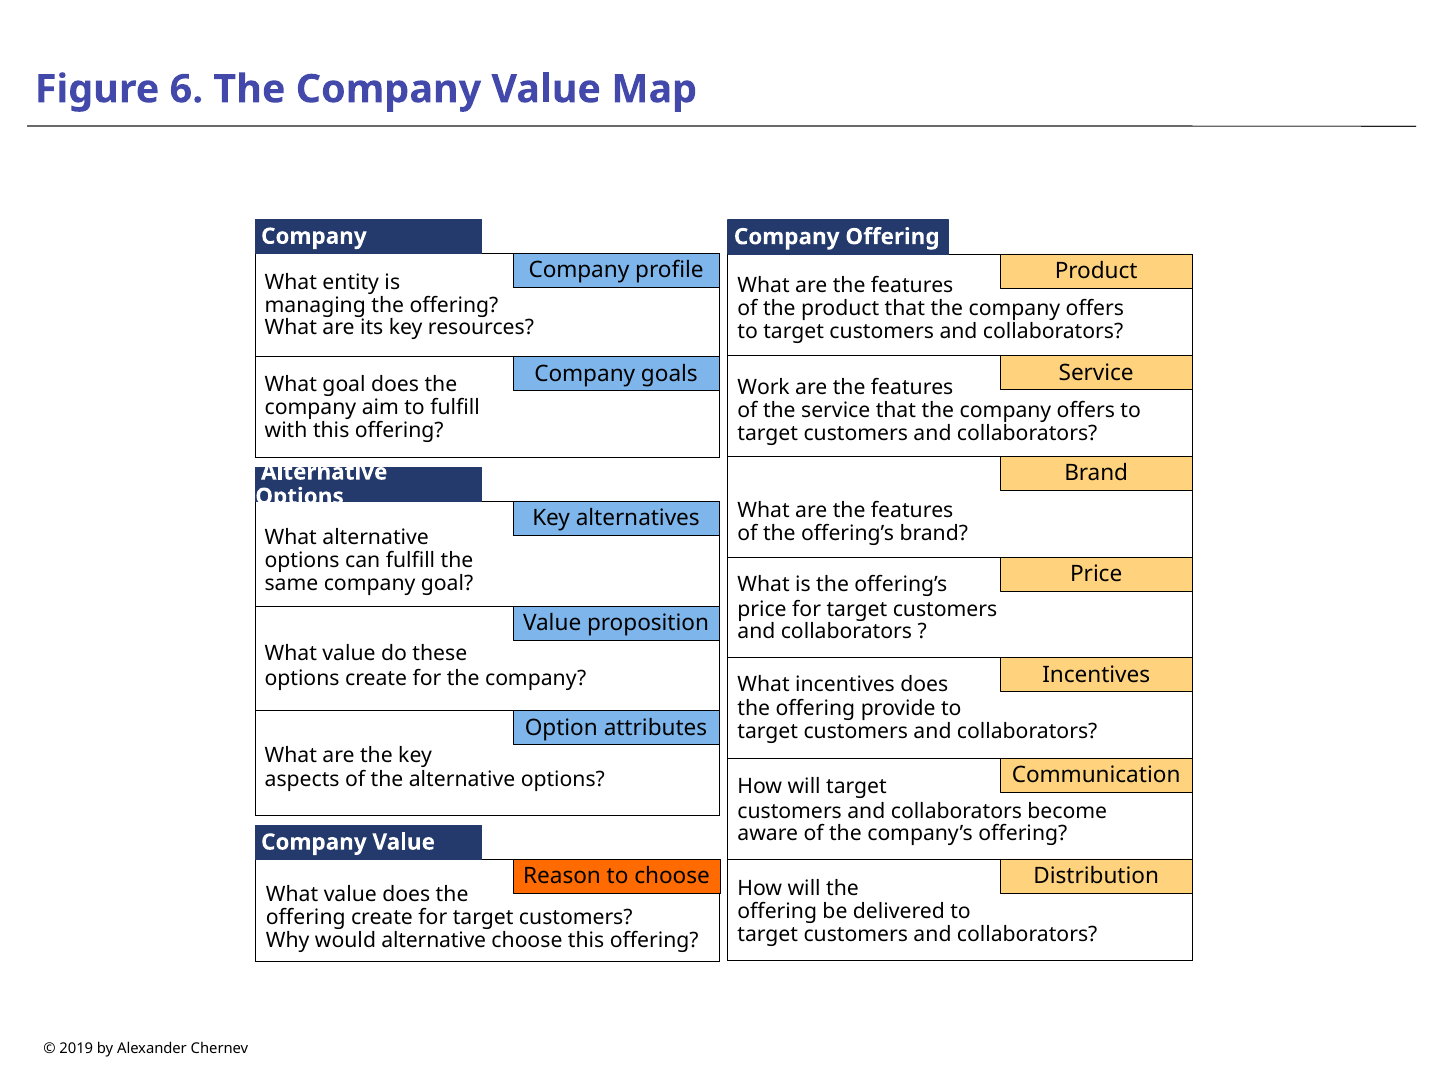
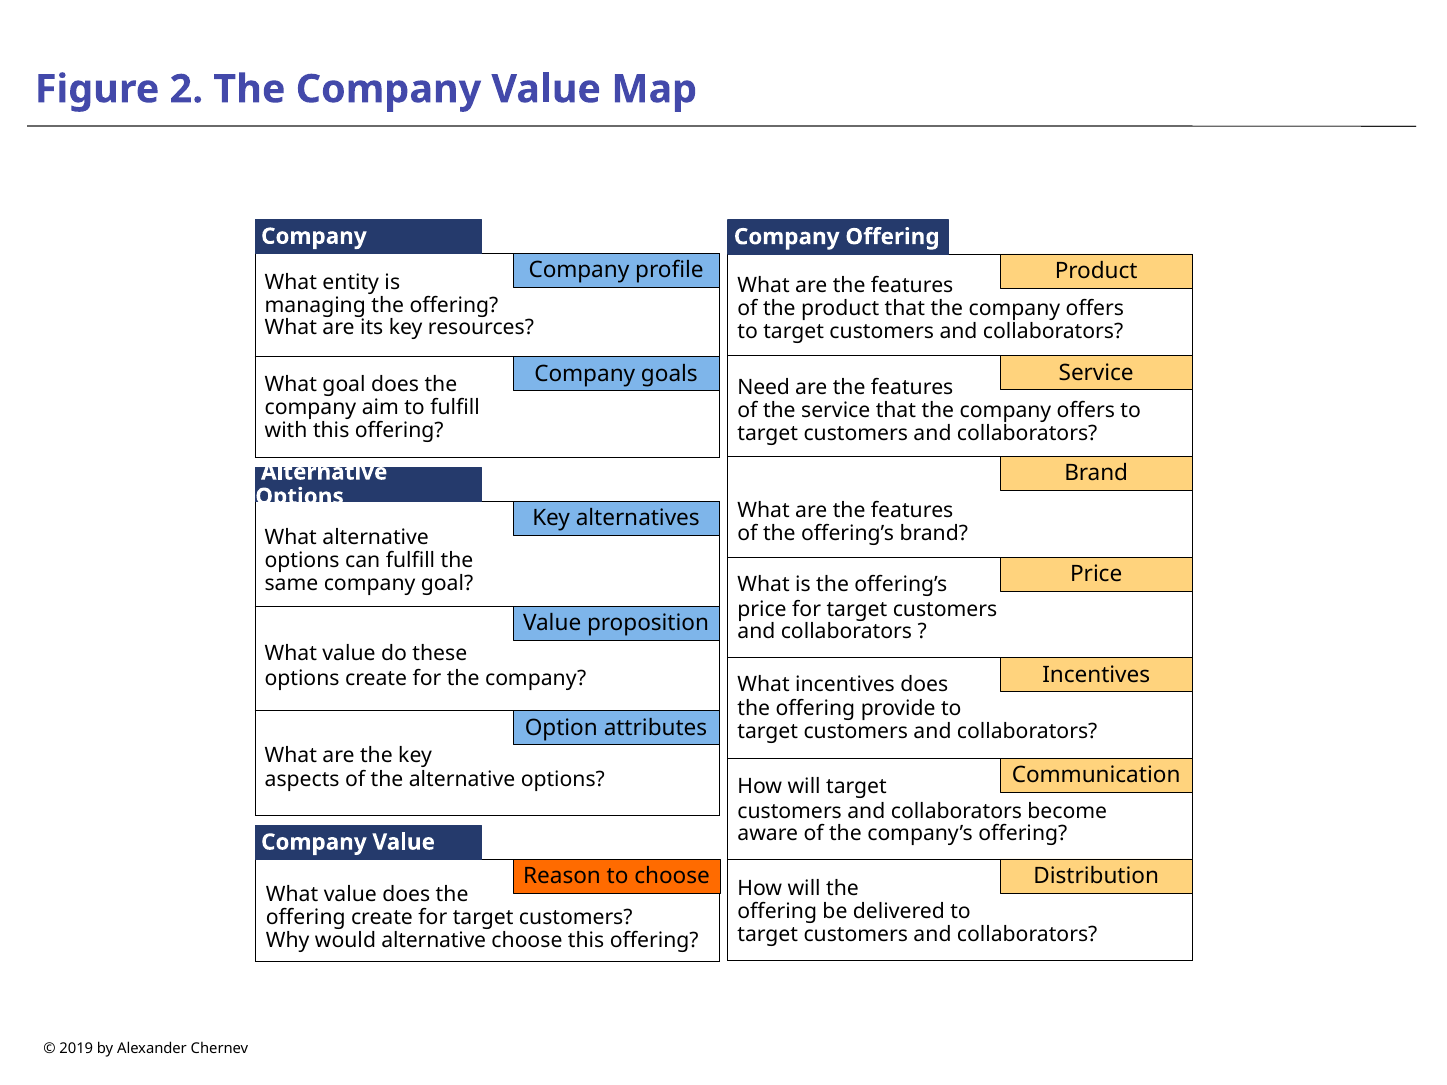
6: 6 -> 2 (186, 89)
Work: Work -> Need (764, 388)
